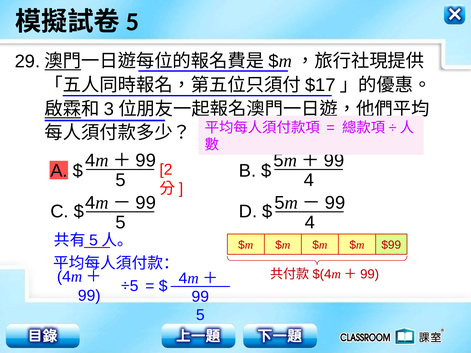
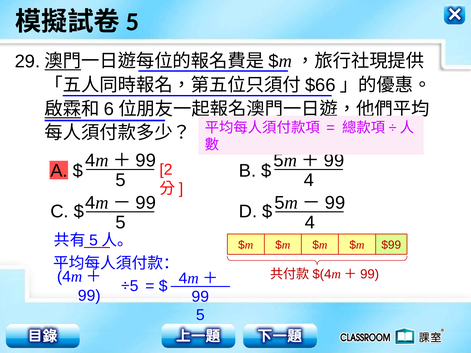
$17: $17 -> $66 (320, 85)
3: 3 -> 6 (109, 109)
